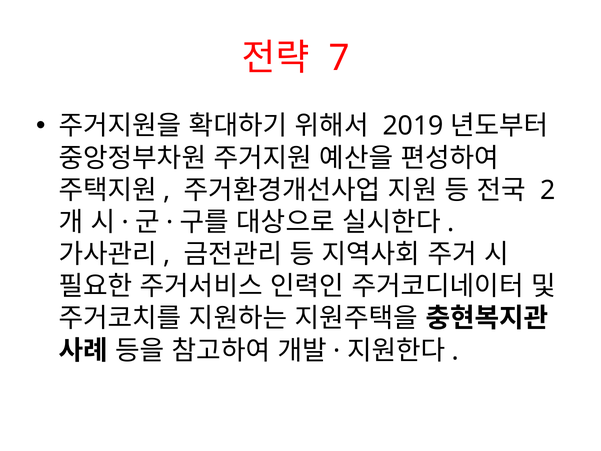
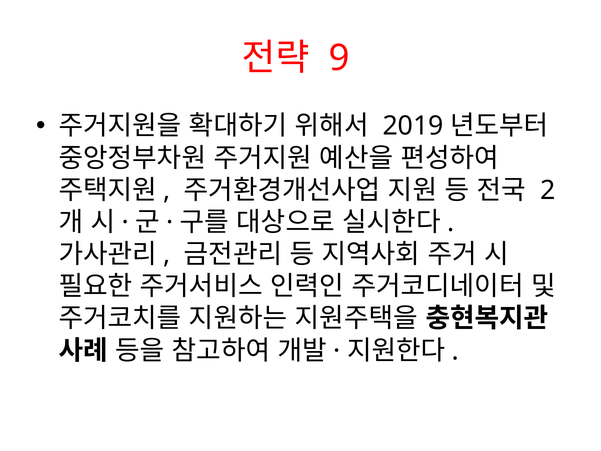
7: 7 -> 9 (339, 58)
